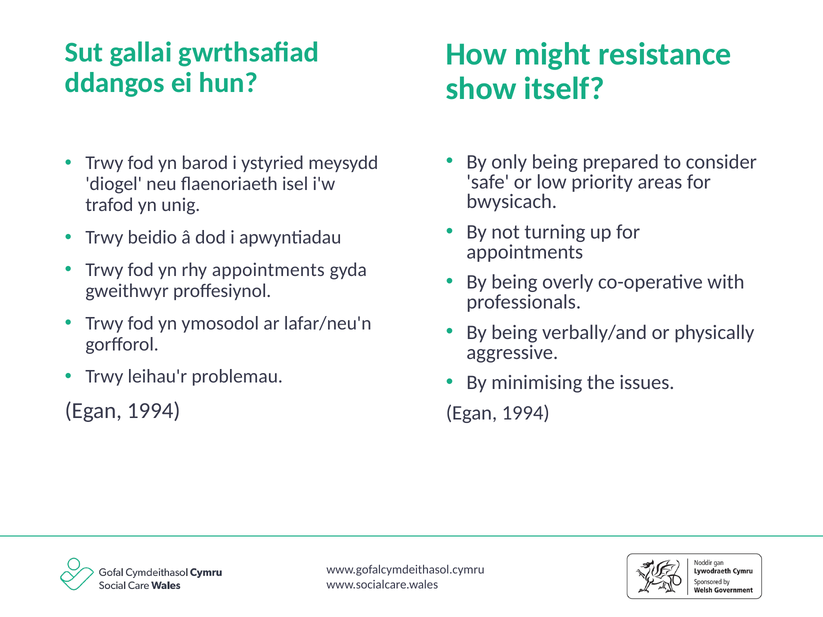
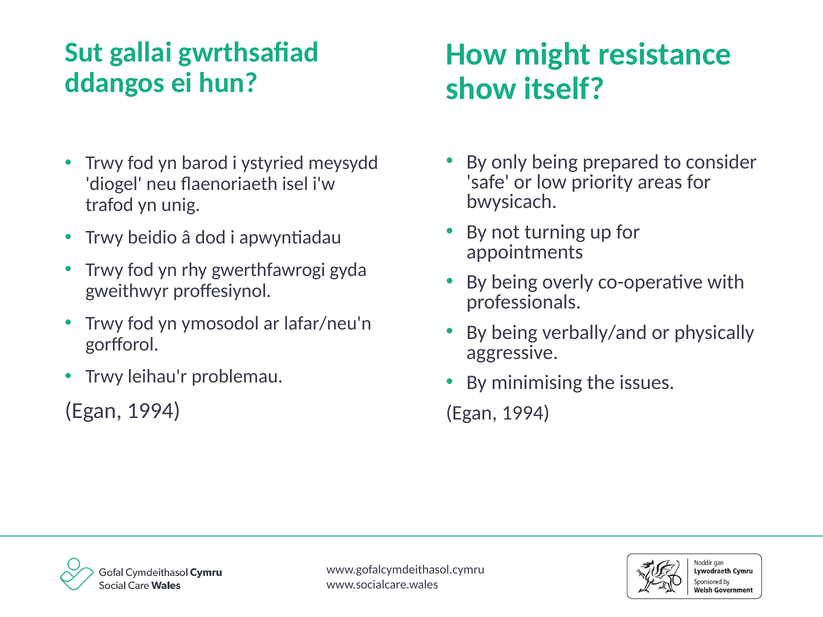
rhy appointments: appointments -> gwerthfawrogi (268, 270)
